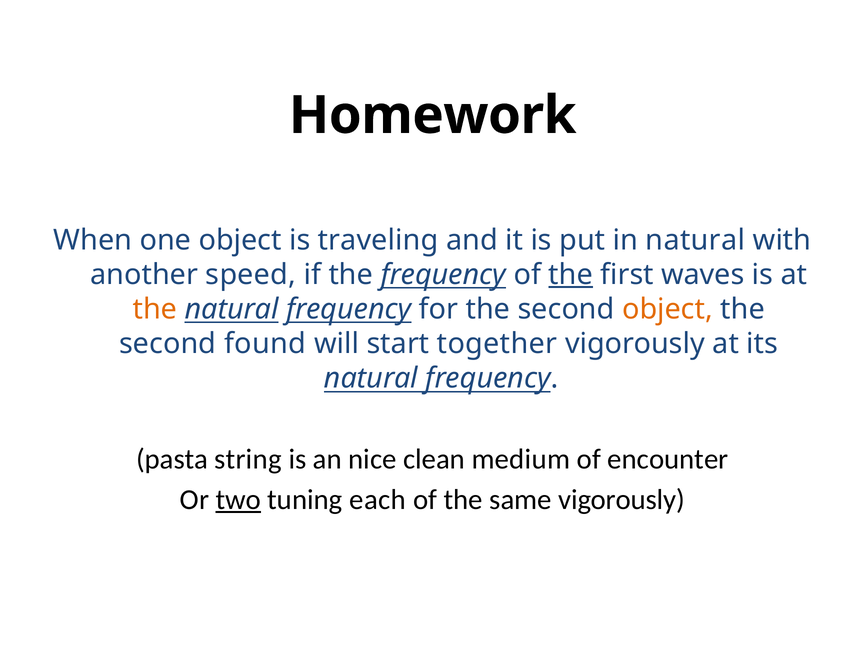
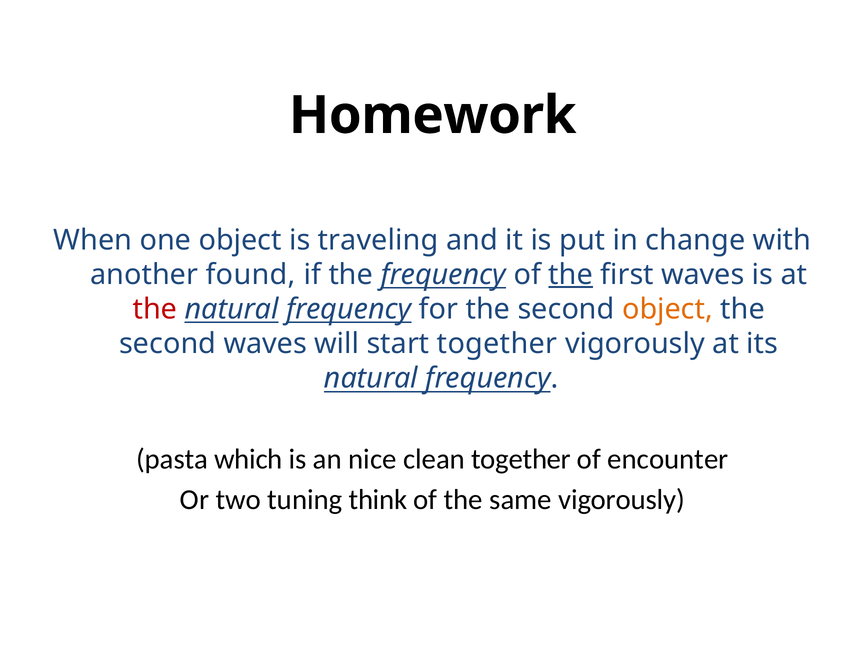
in natural: natural -> change (695, 240)
speed: speed -> found (251, 275)
the colour: orange -> red (155, 309)
second found: found -> waves (265, 344)
string: string -> which (248, 459)
clean medium: medium -> together (521, 459)
two underline: present -> none (238, 499)
each: each -> think (378, 499)
